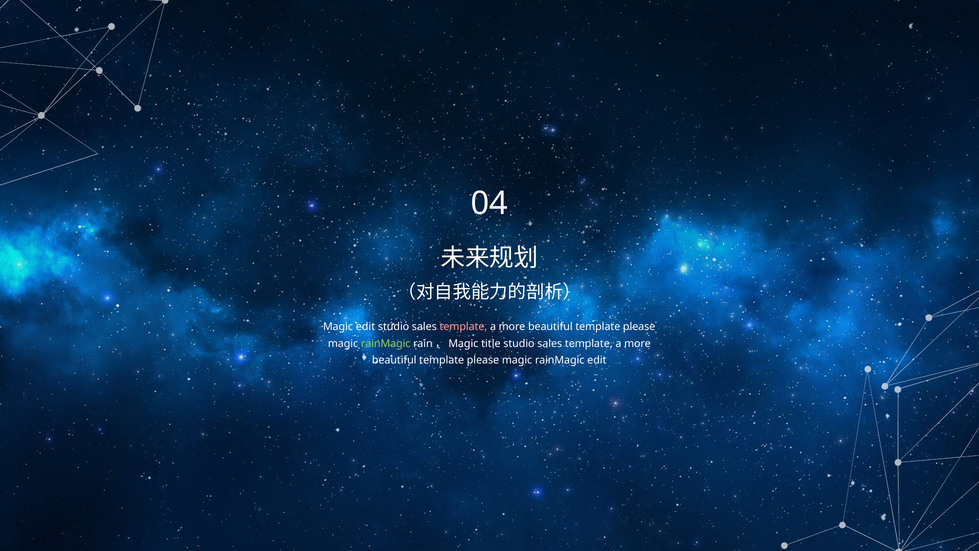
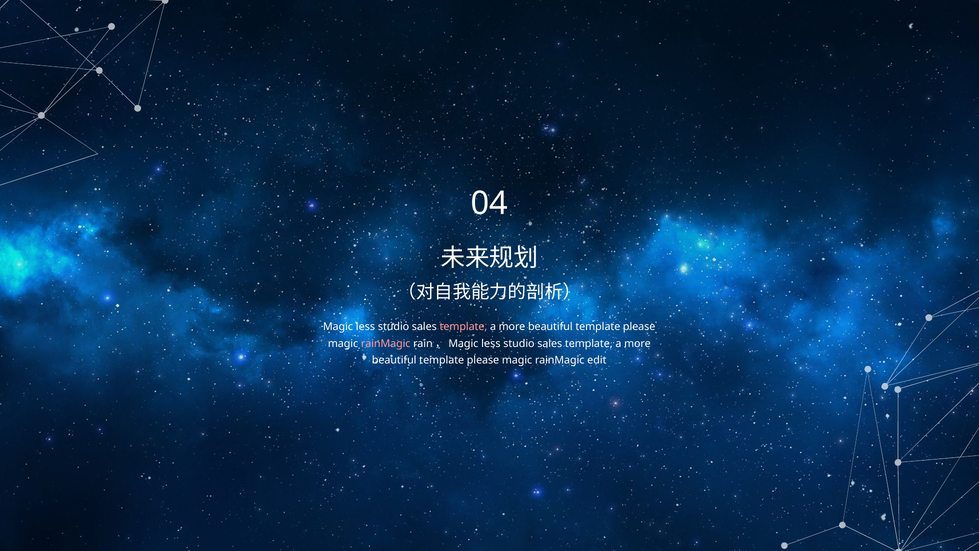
Magic edit: edit -> less (365, 327)
rainMagic colour: light green -> pink (386, 343)
rain，Magic title: title -> less (491, 343)
